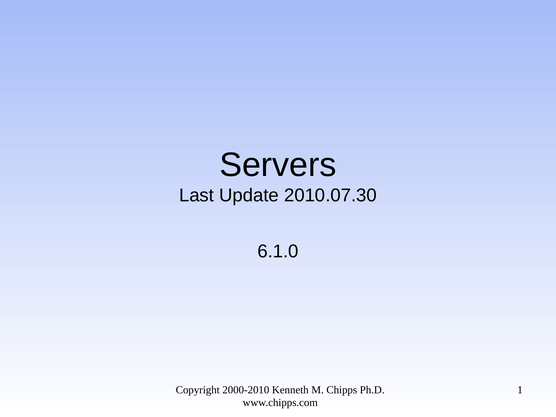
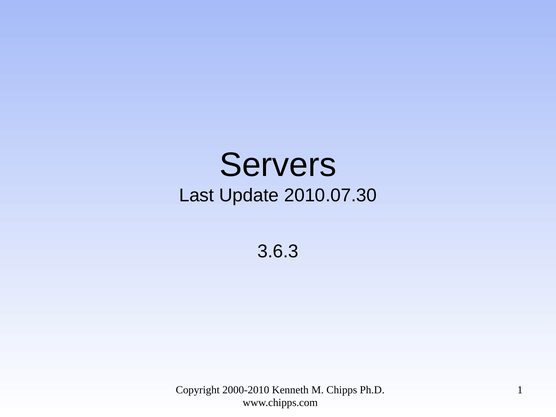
6.1.0: 6.1.0 -> 3.6.3 (278, 252)
